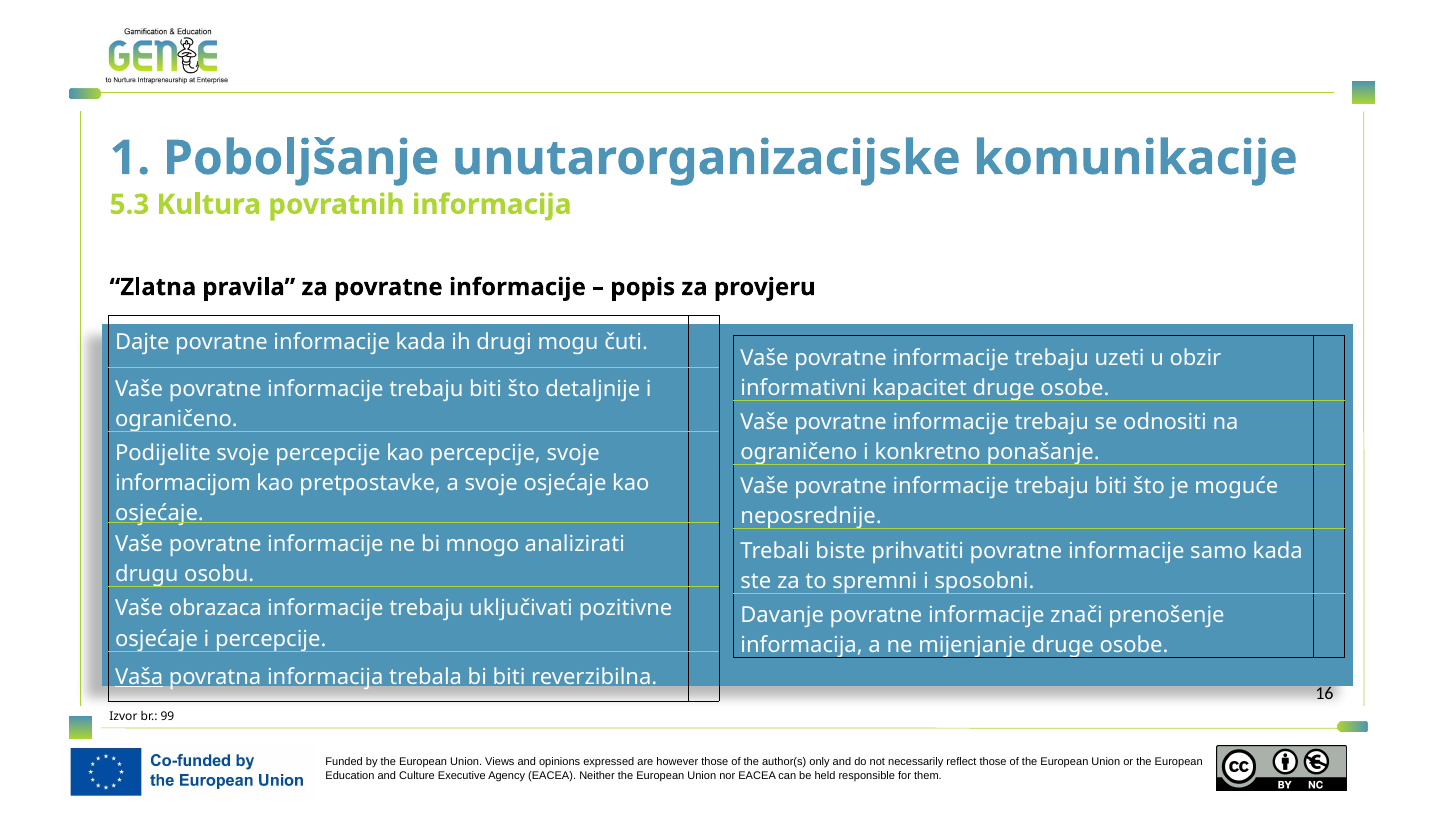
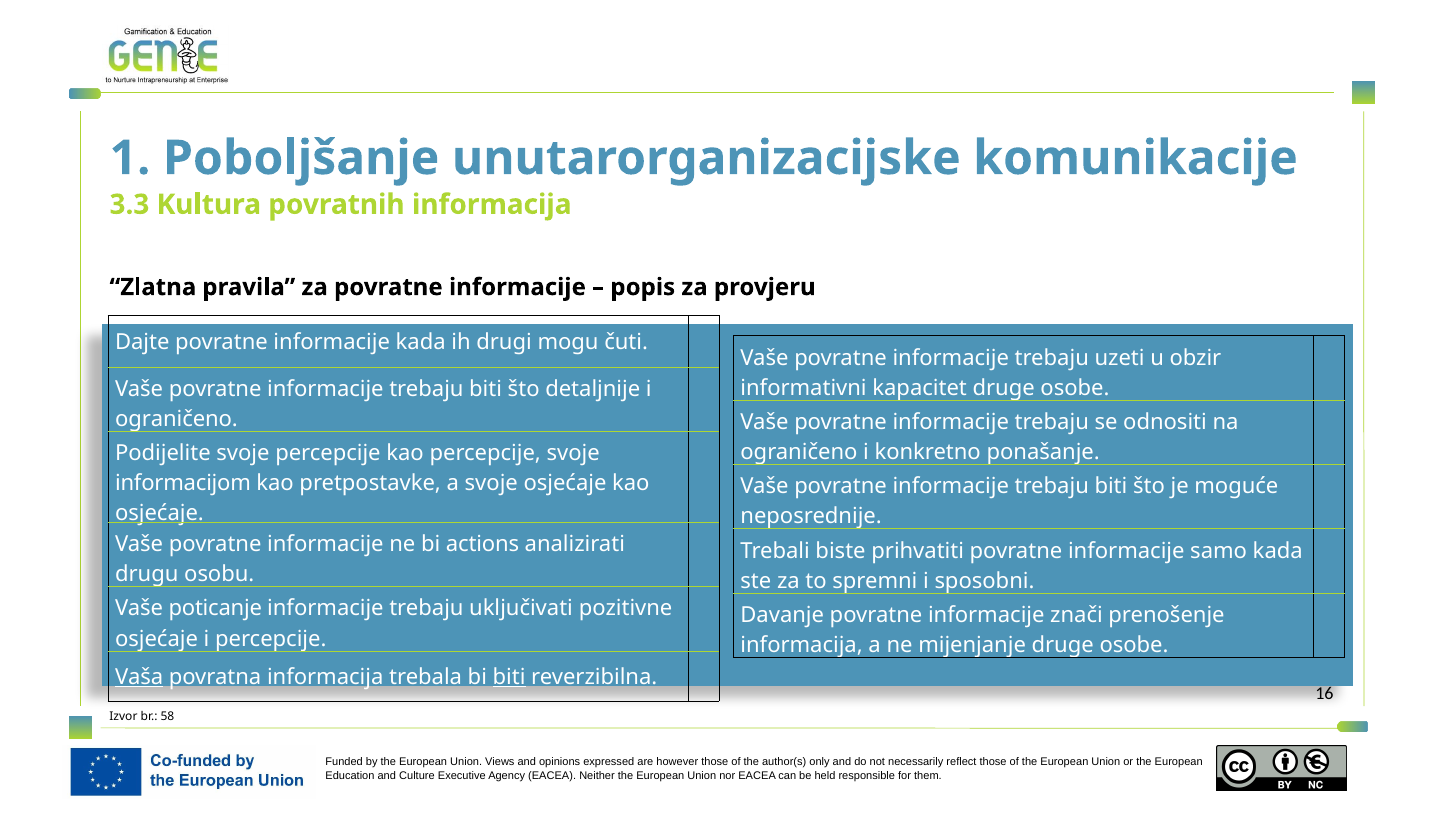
5.3: 5.3 -> 3.3 (129, 204)
mnogo: mnogo -> actions (483, 544)
obrazaca: obrazaca -> poticanje (215, 608)
biti underline: none -> present (509, 677)
99: 99 -> 58 (167, 716)
